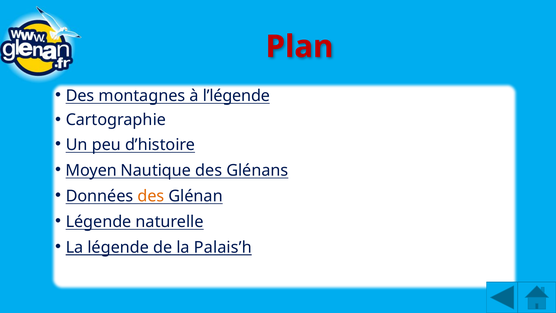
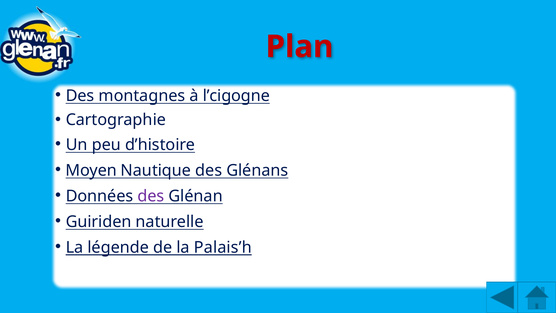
l’légende: l’légende -> l’cigogne (236, 96)
des colour: orange -> purple (151, 196)
Légende: Légende -> Guiriden (99, 222)
